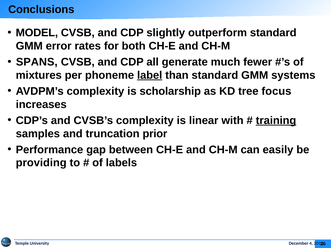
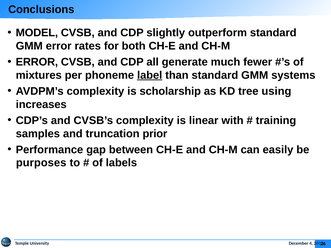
SPANS: SPANS -> ERROR (37, 62)
focus: focus -> using (276, 91)
training underline: present -> none (276, 121)
providing: providing -> purposes (41, 163)
